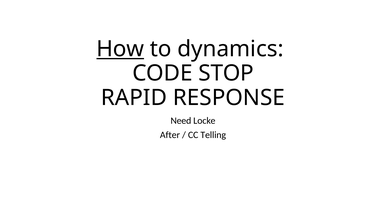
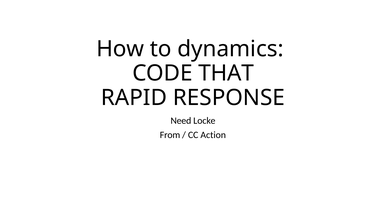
How underline: present -> none (120, 49)
STOP: STOP -> THAT (226, 73)
After: After -> From (170, 135)
Telling: Telling -> Action (213, 135)
